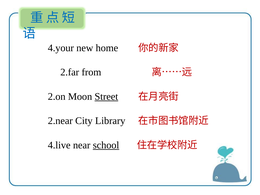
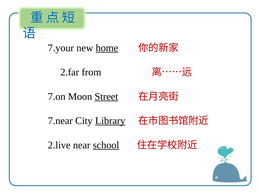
4.your: 4.your -> 7.your (61, 48)
home underline: none -> present (107, 48)
2.on: 2.on -> 7.on (57, 97)
2.near: 2.near -> 7.near (60, 121)
Library underline: none -> present (110, 121)
4.live: 4.live -> 2.live (59, 145)
